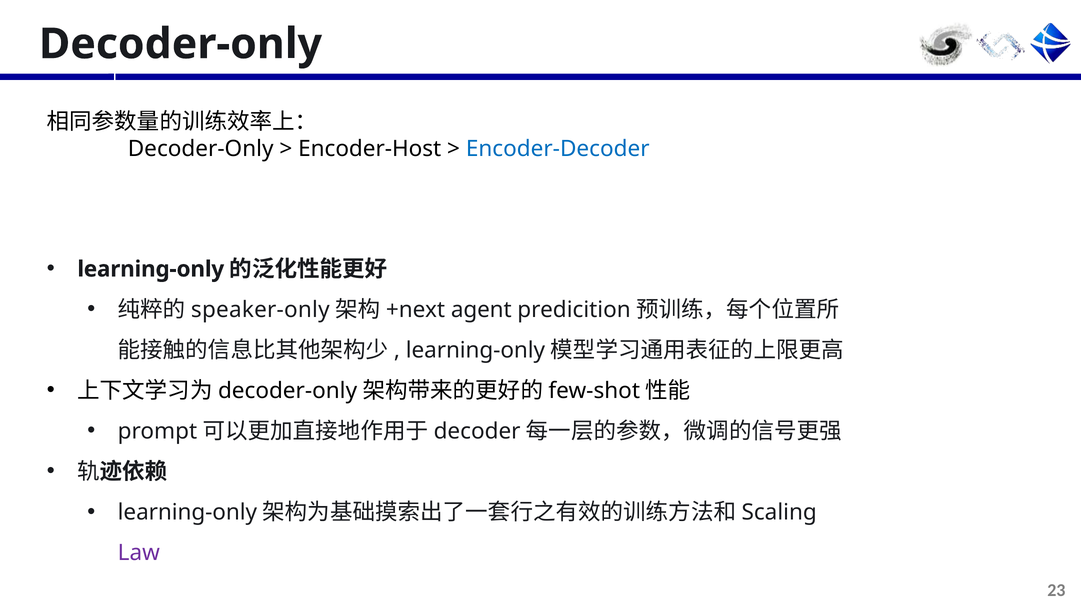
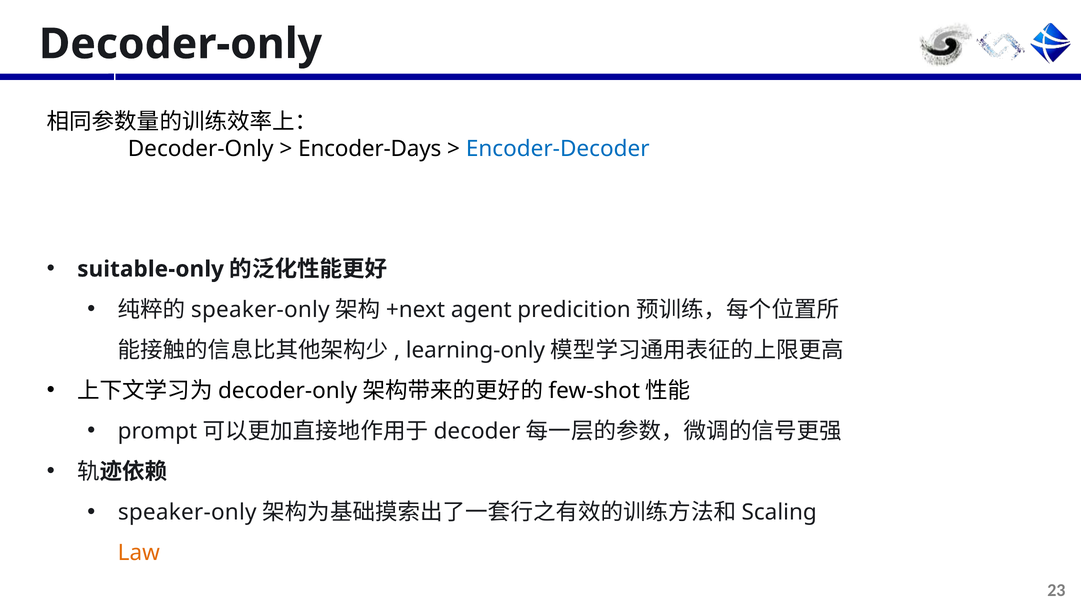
Encoder-Host: Encoder-Host -> Encoder-Days (370, 149)
learning-only: learning-only -> suitable-only (151, 269)
learning-only: learning-only -> speaker-only (187, 512)
Law colour: purple -> orange (139, 553)
